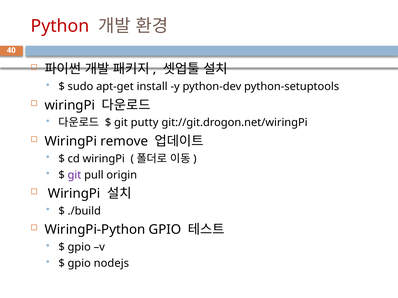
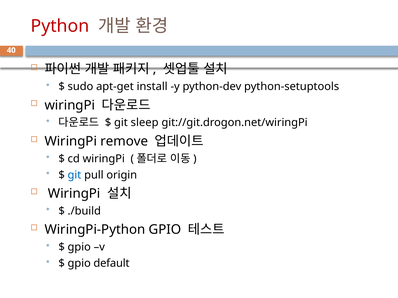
putty: putty -> sleep (145, 123)
git colour: purple -> blue (74, 175)
nodejs: nodejs -> default (111, 264)
